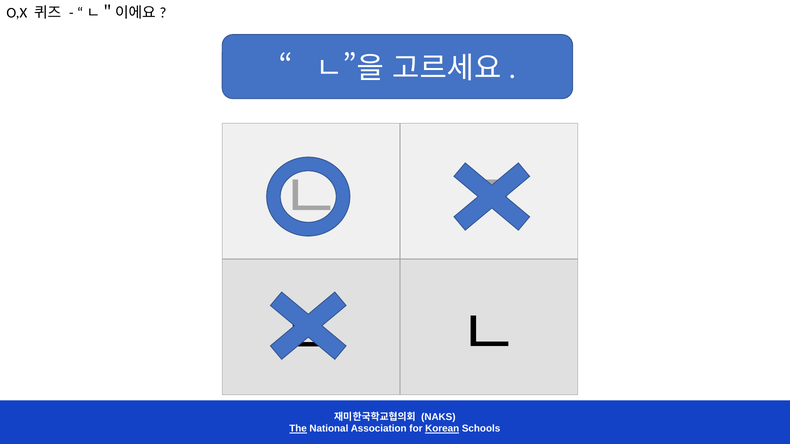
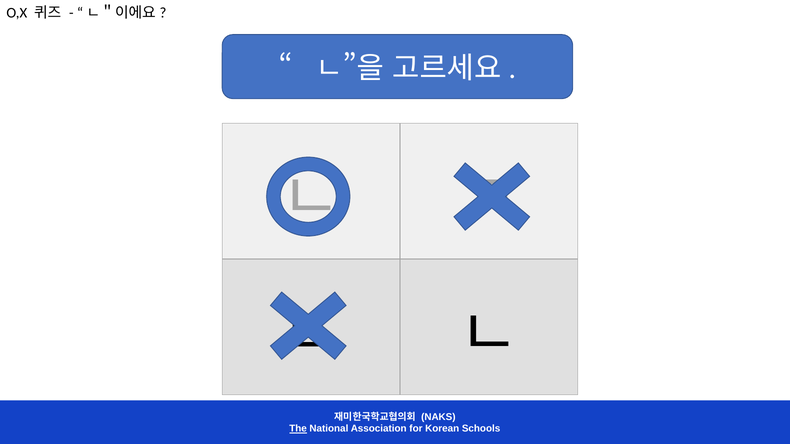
Korean underline: present -> none (442, 429)
